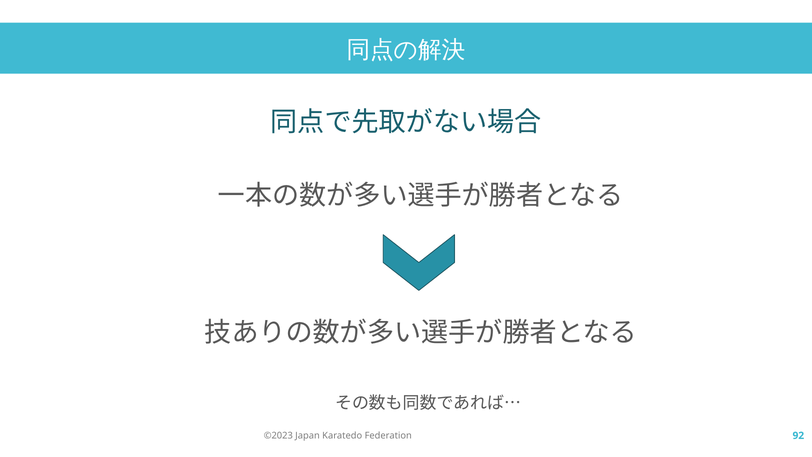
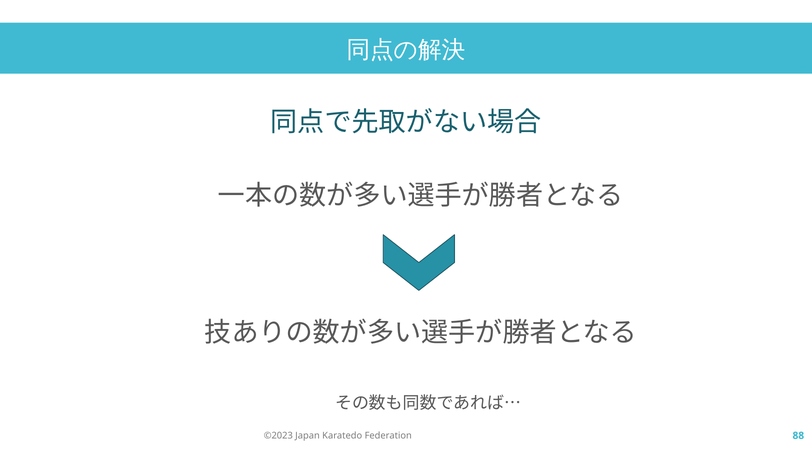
92: 92 -> 88 (798, 435)
